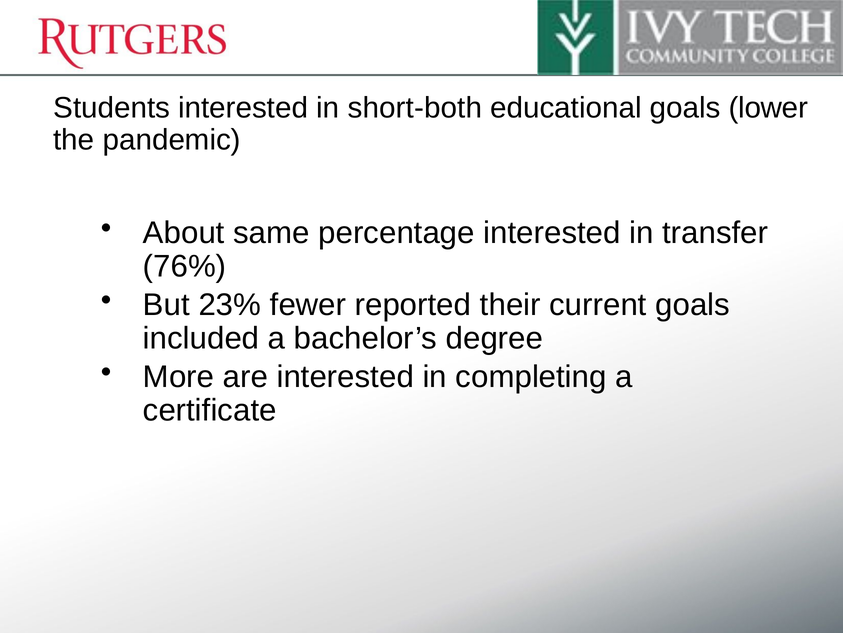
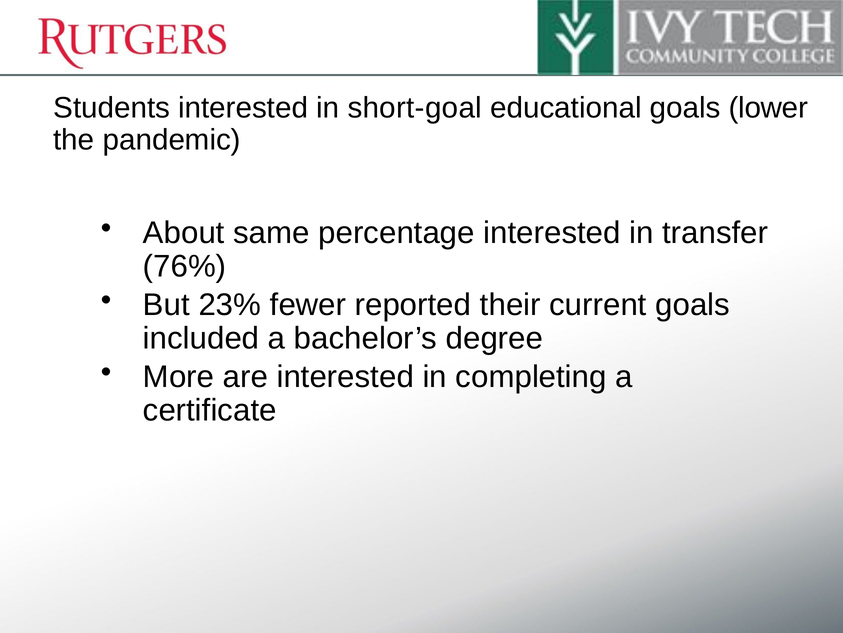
short-both: short-both -> short-goal (415, 108)
